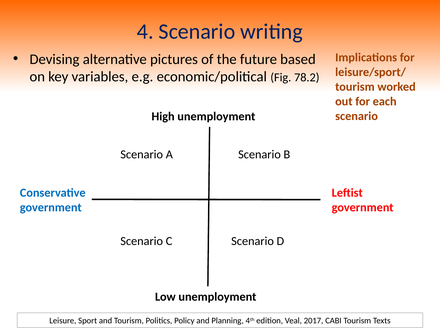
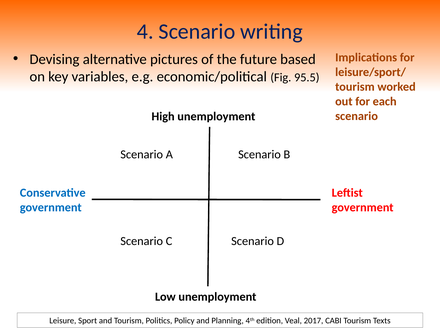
78.2: 78.2 -> 95.5 (307, 78)
